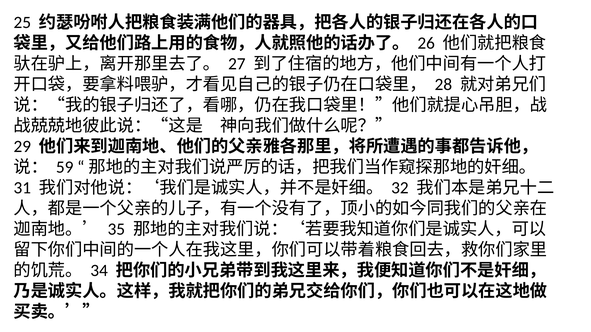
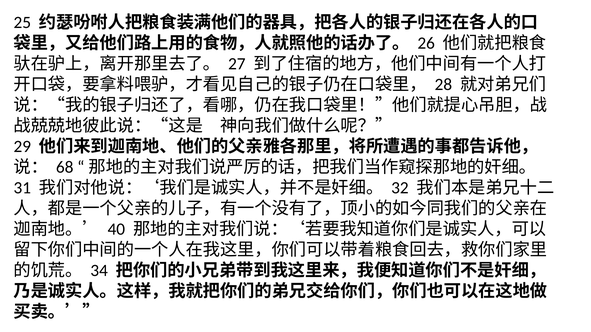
59: 59 -> 68 (65, 167)
35: 35 -> 40 (116, 229)
